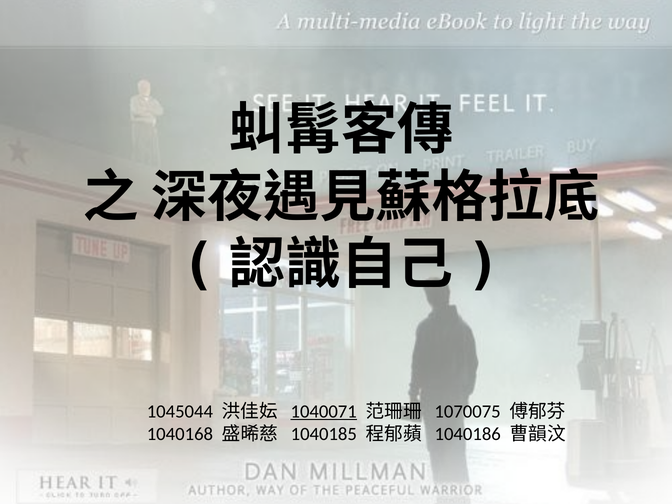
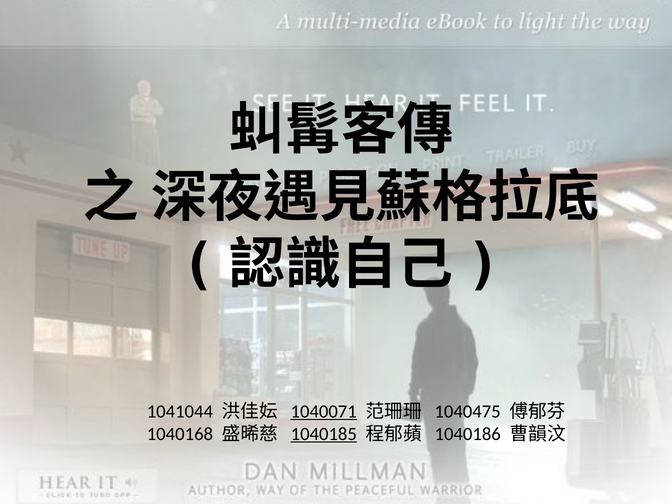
1045044: 1045044 -> 1041044 (180, 412)
1070075: 1070075 -> 1040475 (468, 412)
1040185 underline: none -> present (324, 434)
